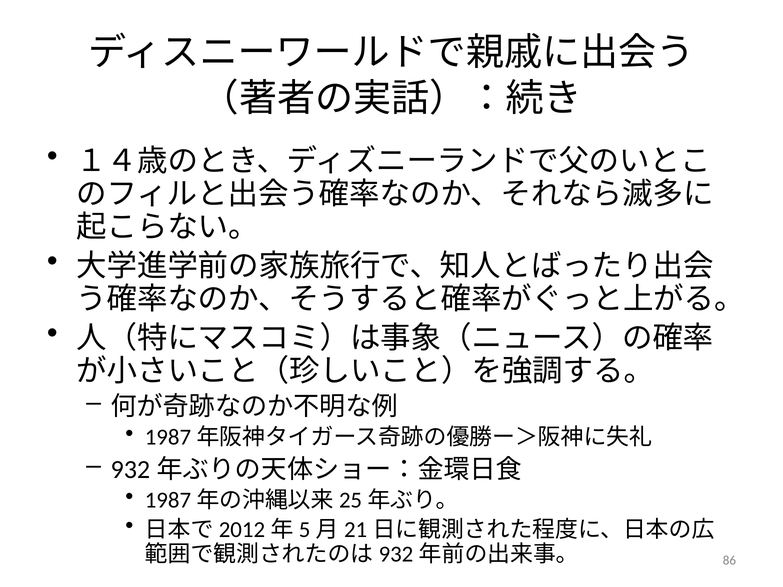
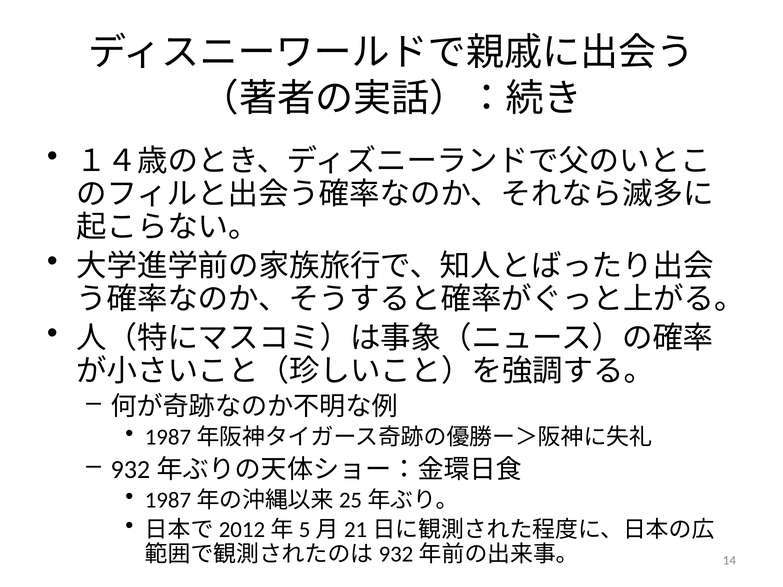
86: 86 -> 14 (729, 561)
